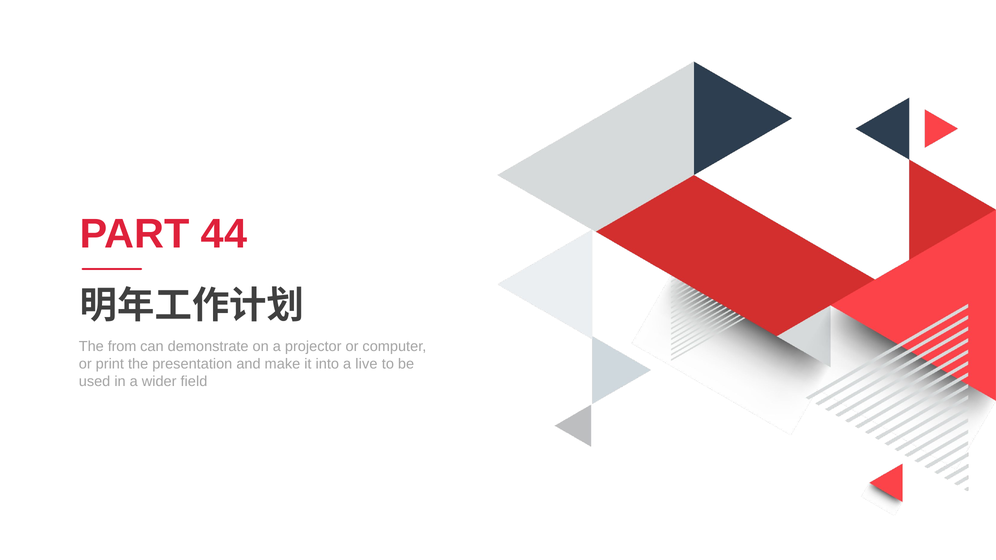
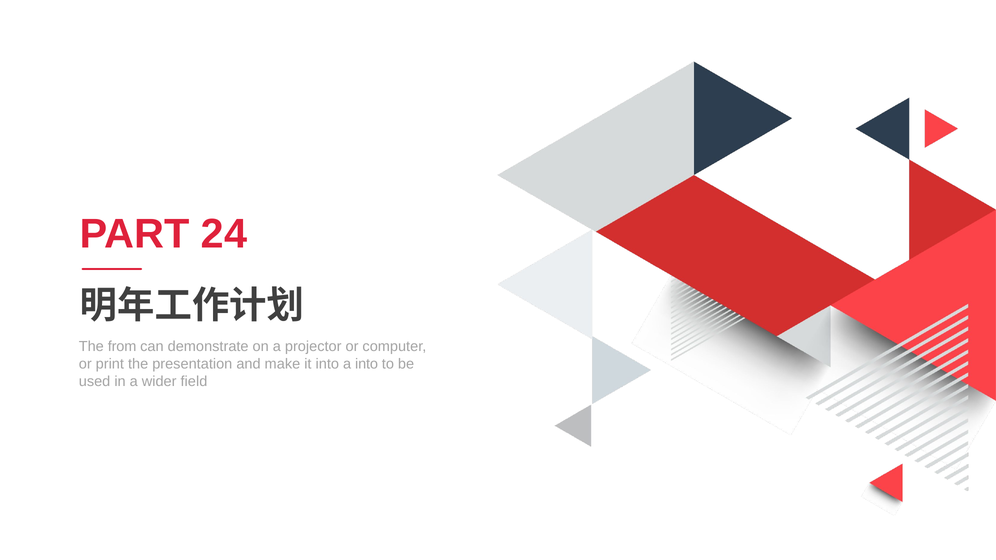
44: 44 -> 24 (224, 234)
a live: live -> into (367, 364)
